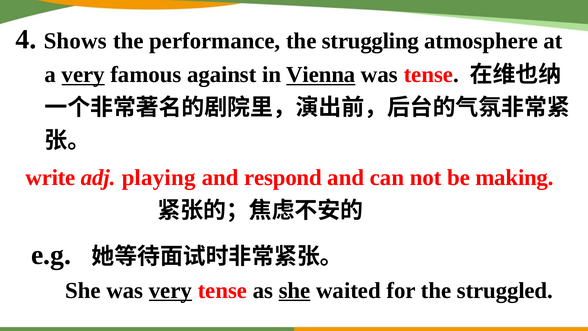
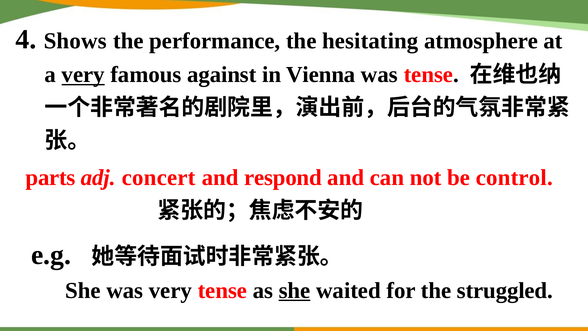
struggling: struggling -> hesitating (370, 41)
Vienna underline: present -> none (321, 75)
write: write -> parts (50, 177)
playing: playing -> concert (159, 177)
making: making -> control (514, 177)
very underline: present -> none (170, 290)
